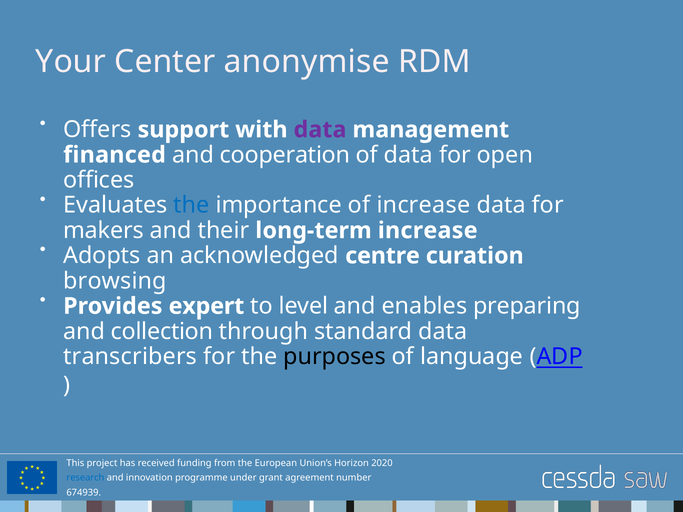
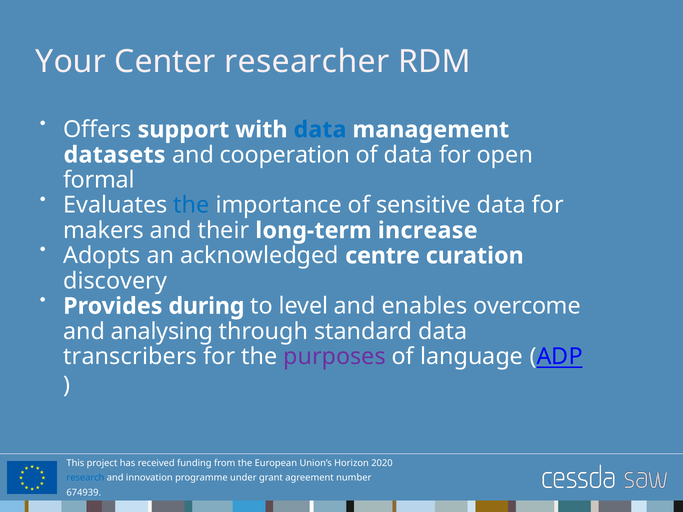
anonymise: anonymise -> researcher (307, 62)
data colour: purple -> blue (320, 130)
financed: financed -> datasets (115, 155)
offices: offices -> formal (99, 180)
of increase: increase -> sensitive (424, 205)
browsing: browsing -> discovery (115, 281)
expert: expert -> during (206, 306)
preparing: preparing -> overcome (527, 306)
collection: collection -> analysing (162, 332)
purposes colour: black -> purple (335, 357)
